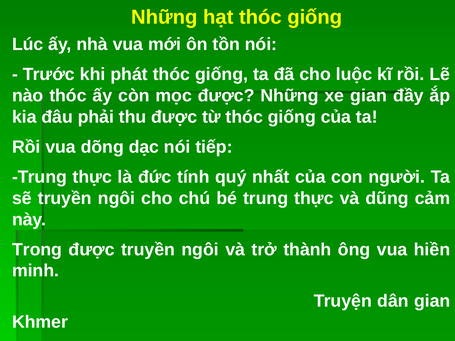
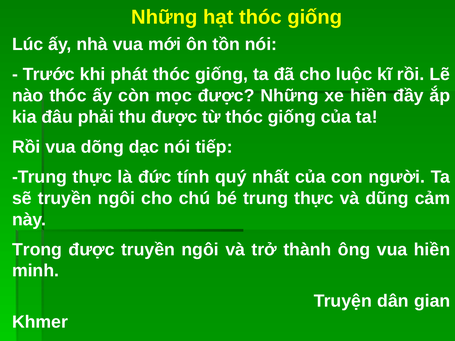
xe gian: gian -> hiền (369, 96)
